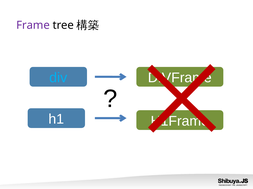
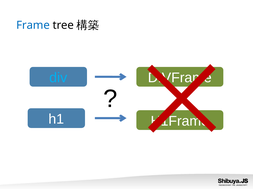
Frame colour: purple -> blue (33, 25)
